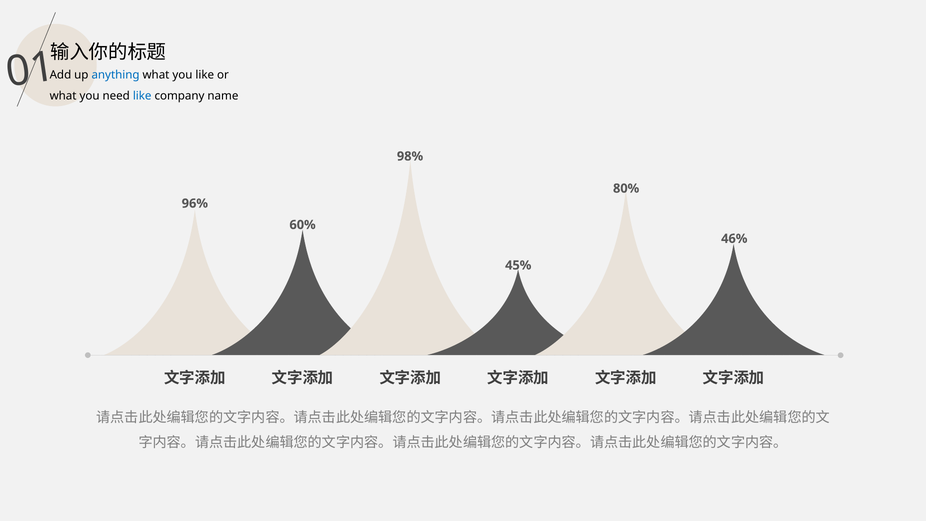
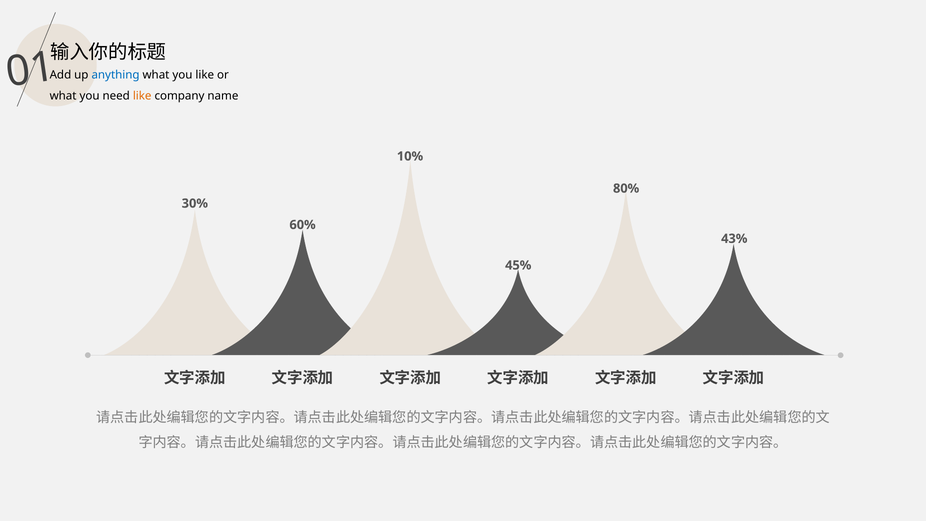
like colour: blue -> orange (142, 96)
98%: 98% -> 10% (410, 156)
96%: 96% -> 30% (195, 203)
46%: 46% -> 43% (734, 239)
